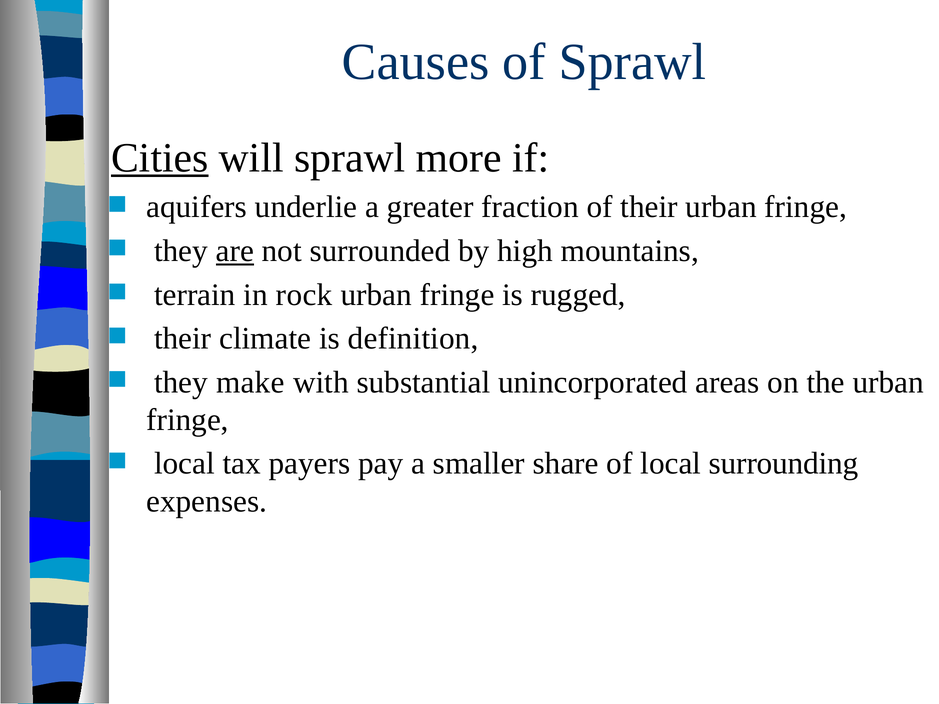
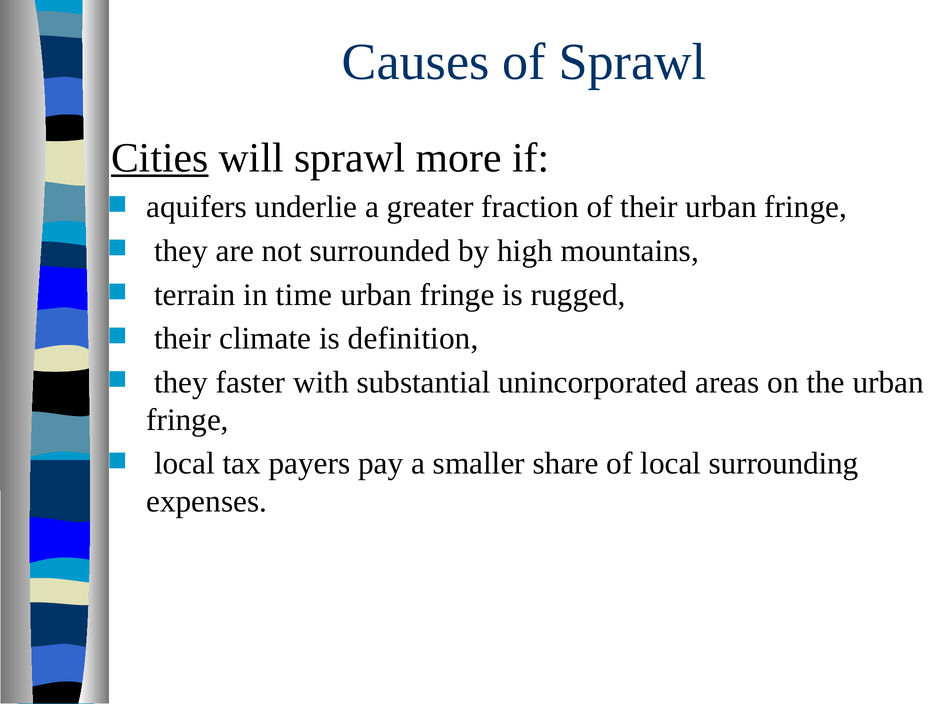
are underline: present -> none (235, 251)
rock: rock -> time (304, 295)
make: make -> faster (251, 382)
